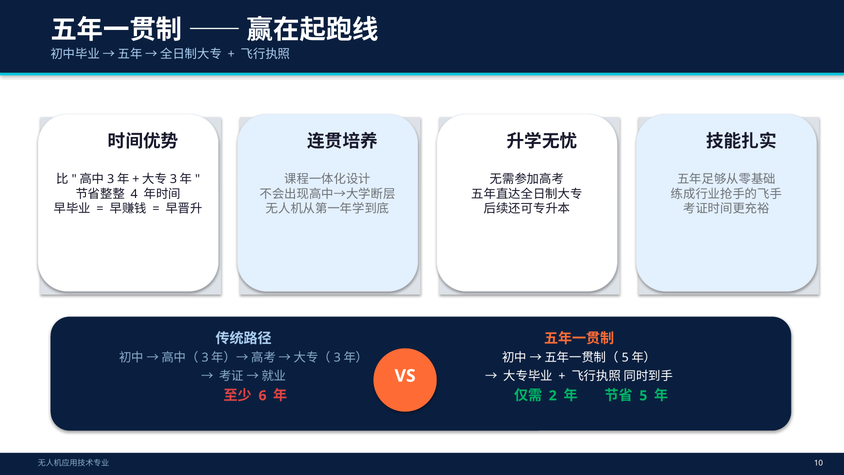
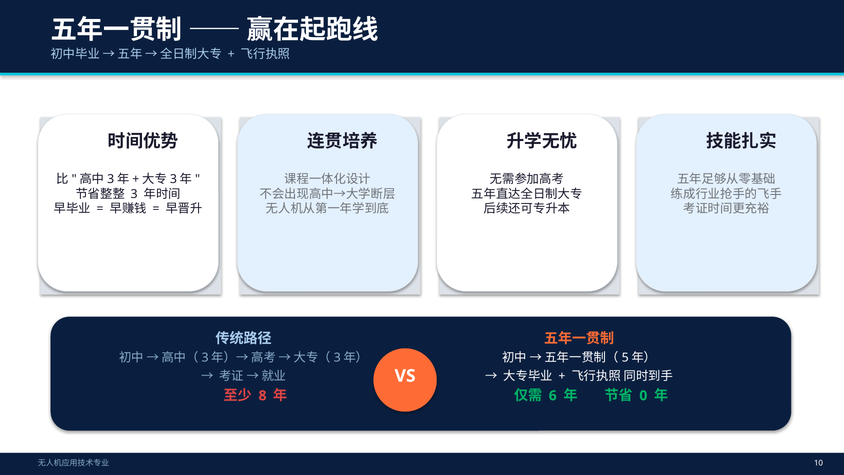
4: 4 -> 3 (134, 194)
6: 6 -> 8 (263, 396)
2: 2 -> 6 (553, 396)
5: 5 -> 0 (643, 396)
